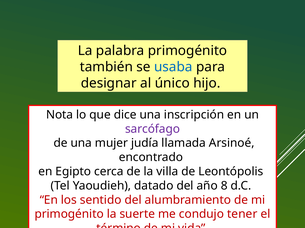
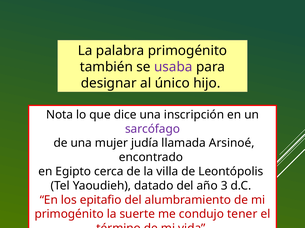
usaba colour: blue -> purple (173, 67)
8: 8 -> 3 (224, 186)
sentido: sentido -> epitafio (101, 201)
